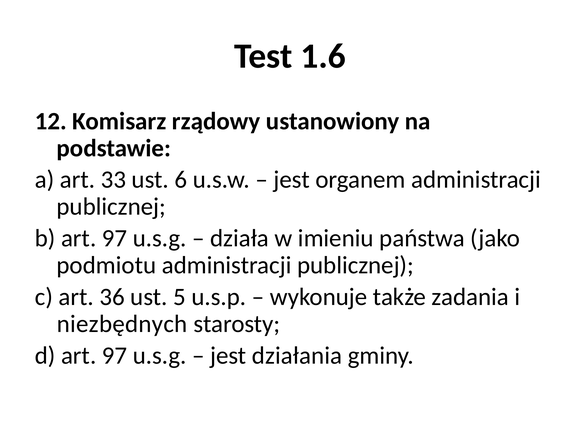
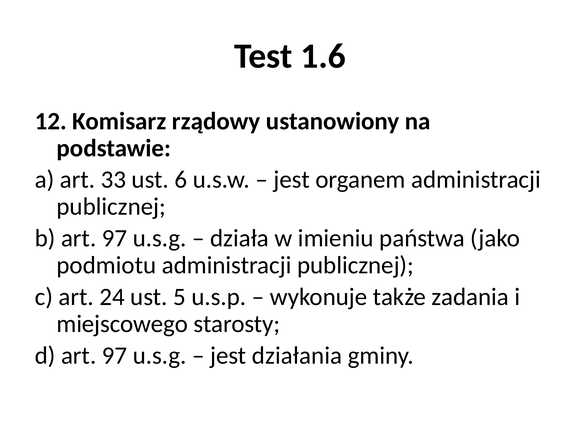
36: 36 -> 24 (112, 297)
niezbędnych: niezbędnych -> miejscowego (122, 324)
